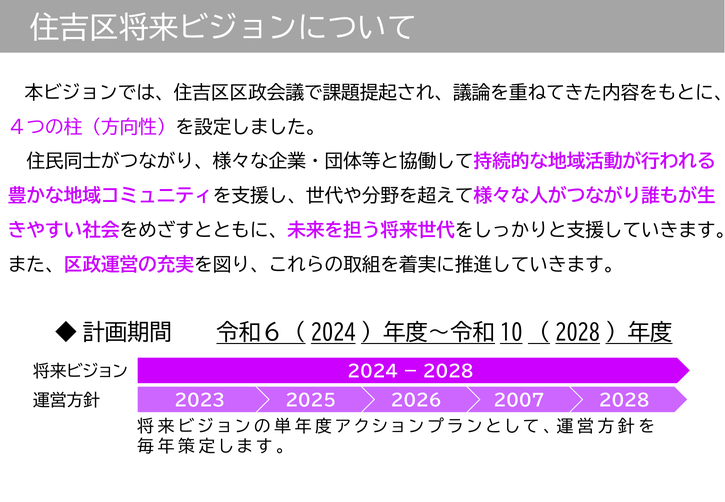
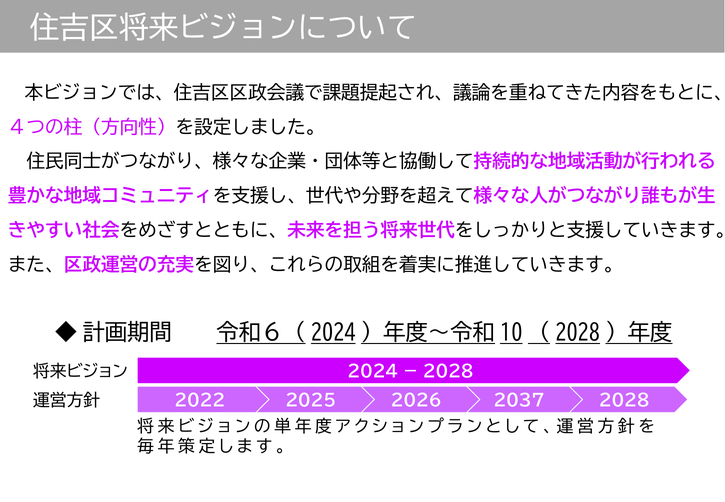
2023: 2023 -> 2022 (200, 401)
2007: 2007 -> 2037 (519, 401)
